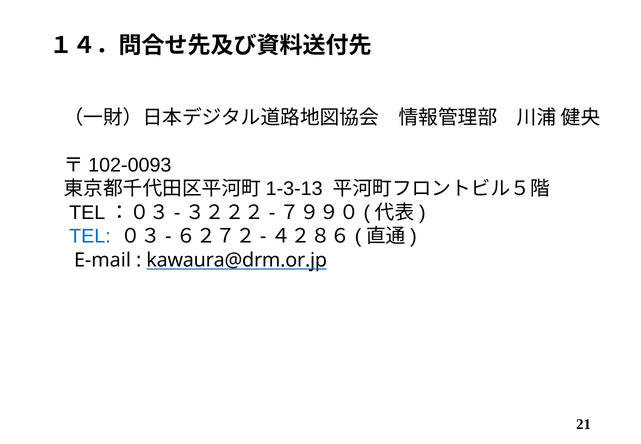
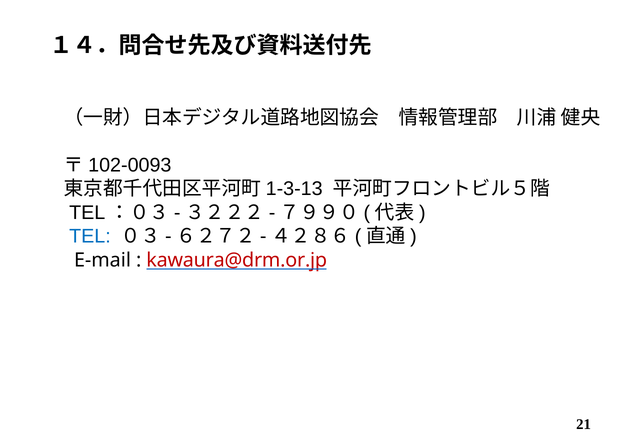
kawaura@drm.or.jp colour: black -> red (237, 260)
